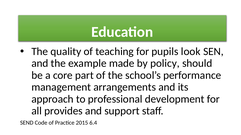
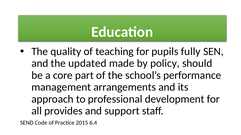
look: look -> fully (191, 52)
example: example -> updated (87, 64)
